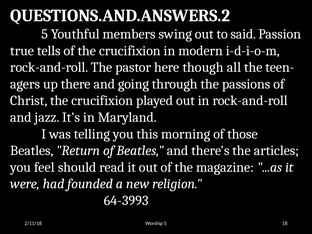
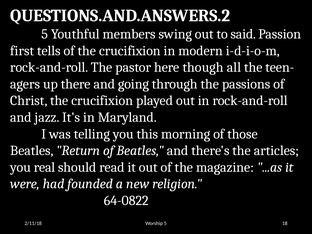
true: true -> first (22, 51)
feel: feel -> real (45, 167)
64-3993: 64-3993 -> 64-0822 (126, 201)
